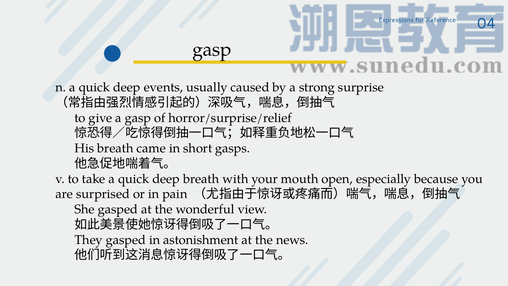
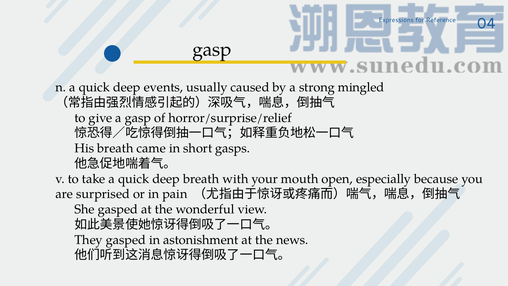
surprise: surprise -> mingled (361, 87)
